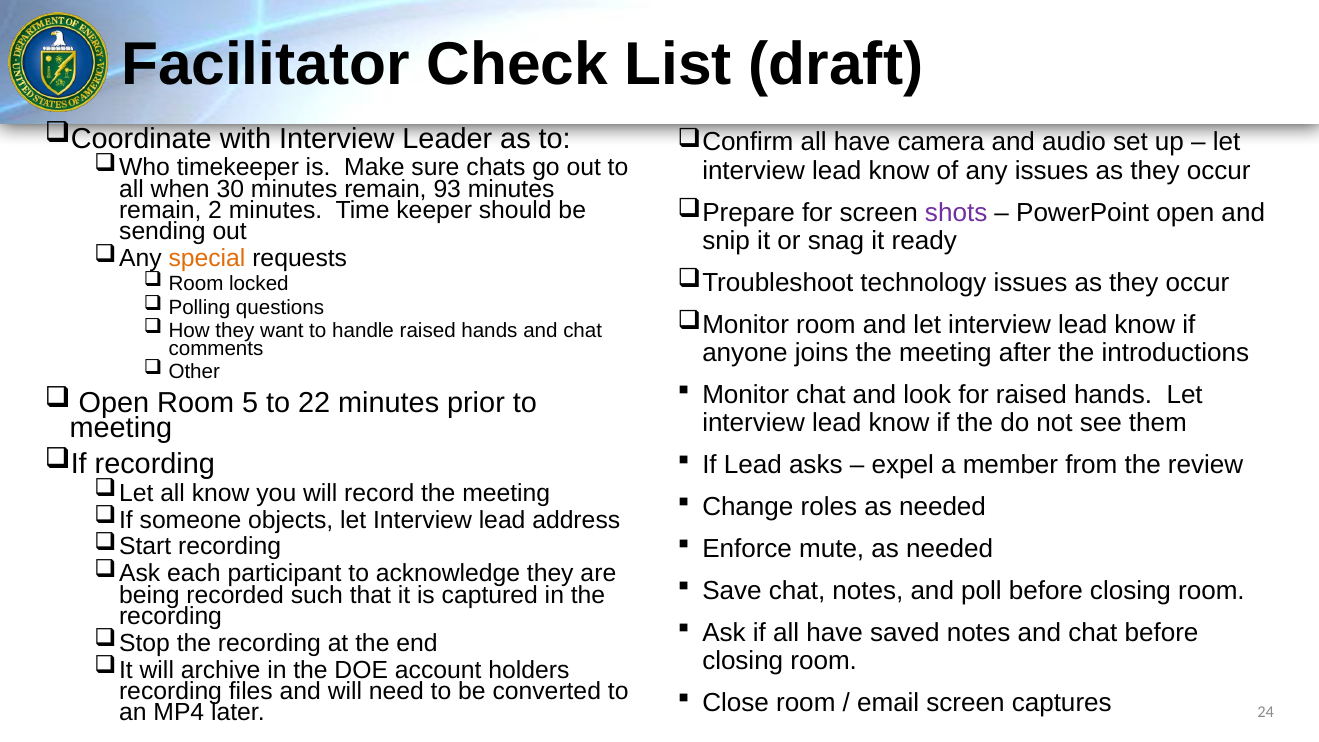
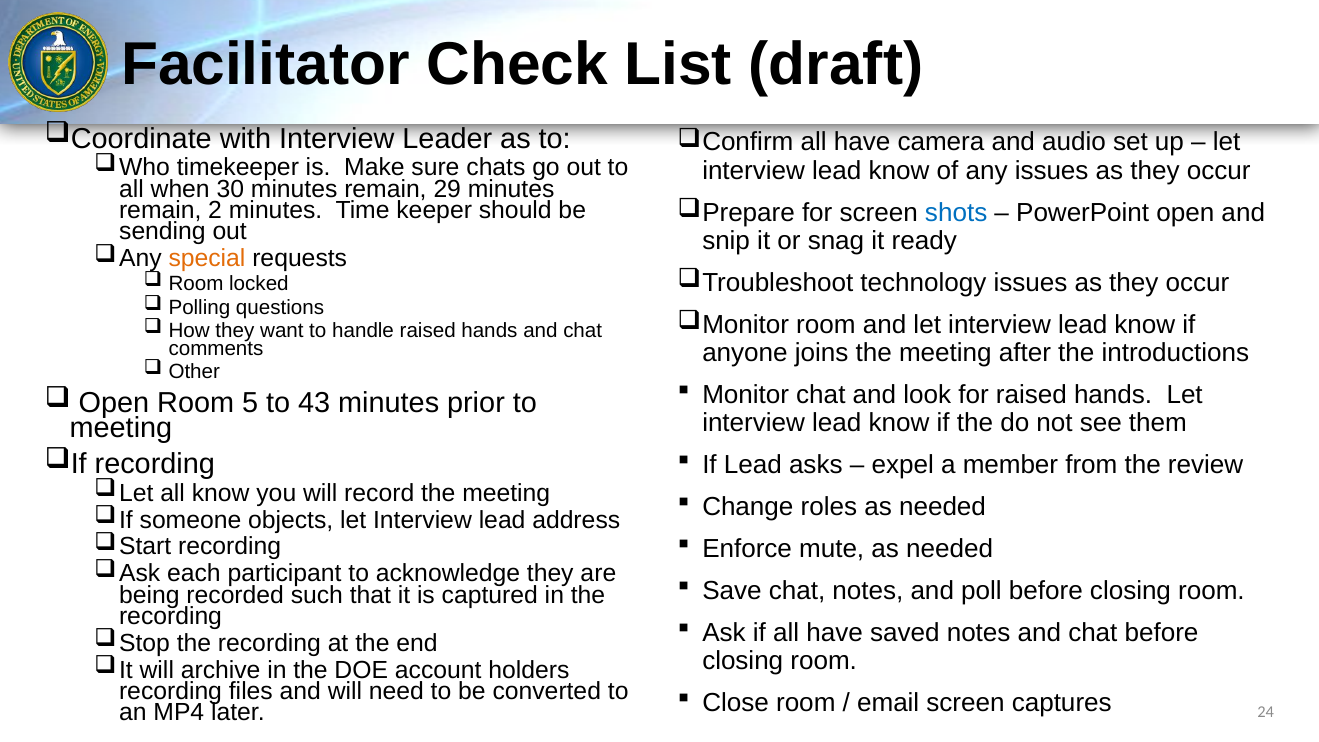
93: 93 -> 29 (447, 189)
shots colour: purple -> blue (956, 212)
22: 22 -> 43 (314, 403)
